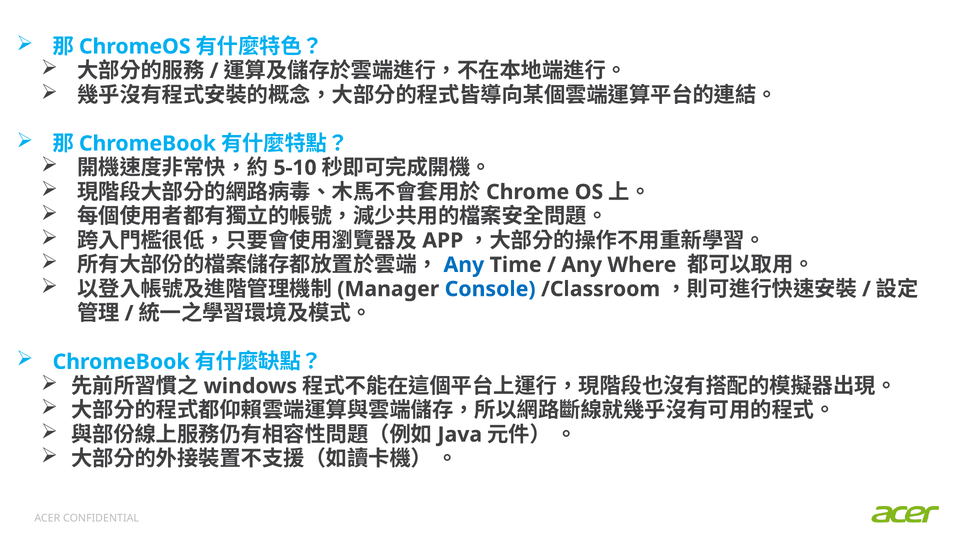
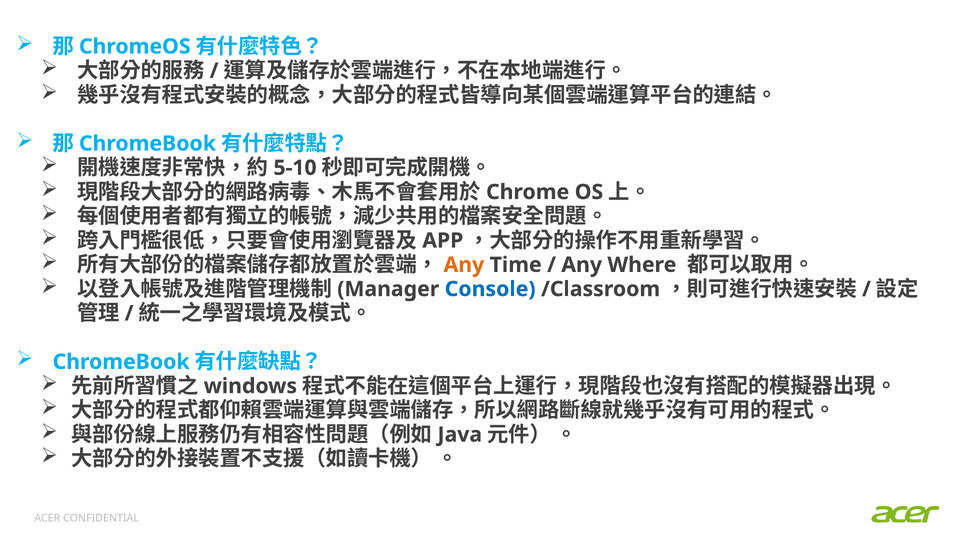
Any colour: blue -> orange (464, 265)
